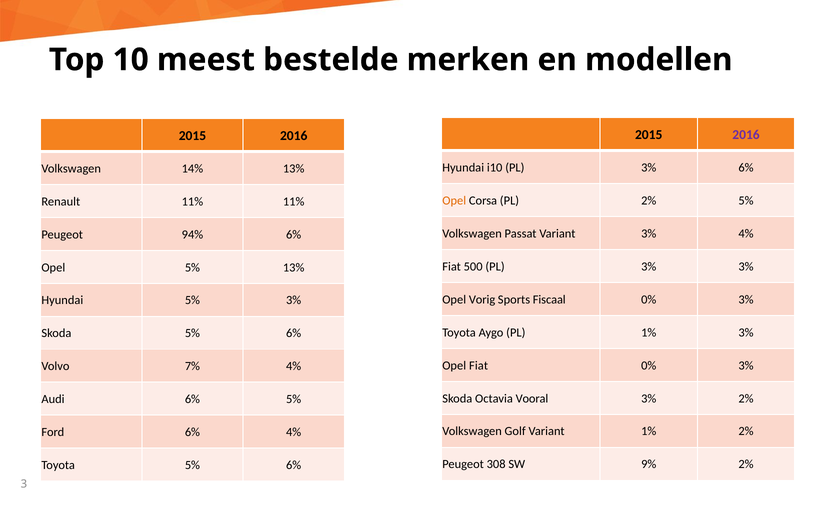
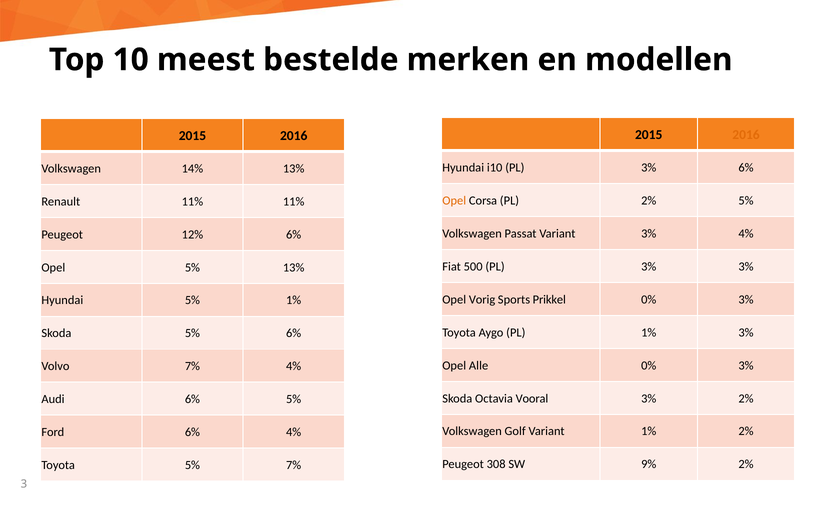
2016 colour: purple -> orange (746, 135)
94%: 94% -> 12% (192, 235)
Fiscaal: Fiscaal -> Prikkel (549, 300)
5% 3%: 3% -> 1% (294, 300)
Opel Fiat: Fiat -> Alle (479, 366)
Toyota 5% 6%: 6% -> 7% (294, 465)
